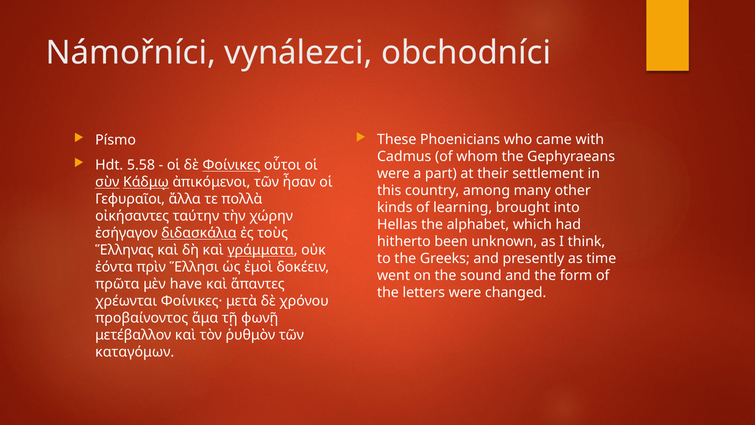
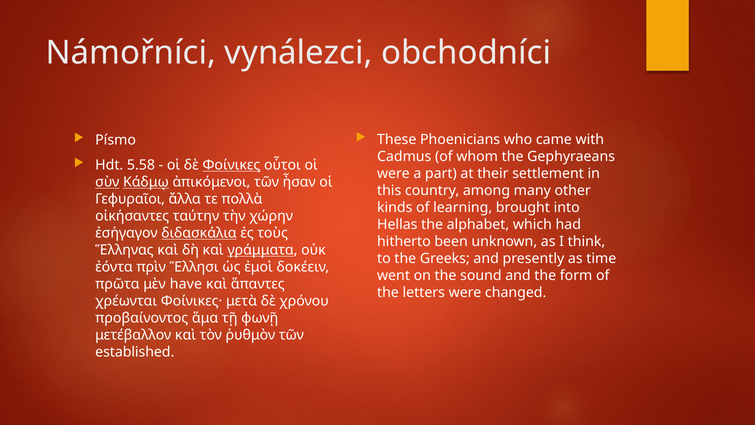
καταγόμων: καταγόμων -> established (135, 352)
